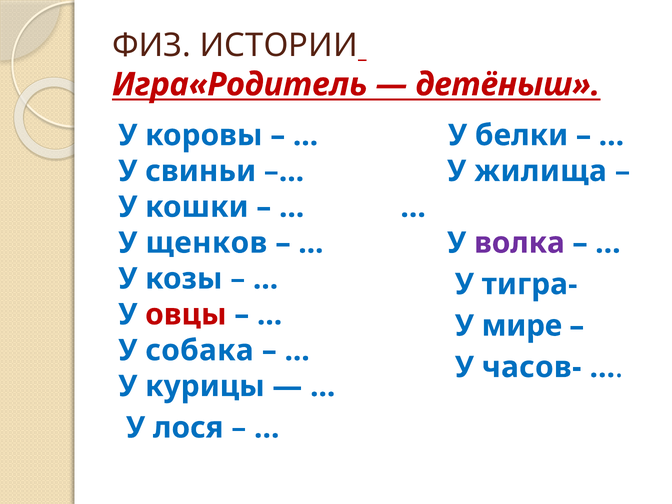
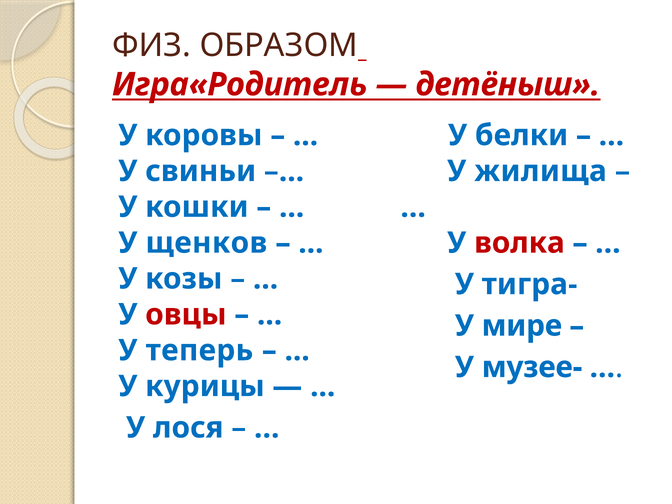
ИСТОРИИ: ИСТОРИИ -> ОБРАЗОМ (279, 45)
волка colour: purple -> red (519, 243)
собака: собака -> теперь (199, 350)
часов-: часов- -> музее- (532, 367)
